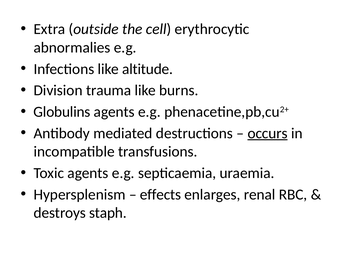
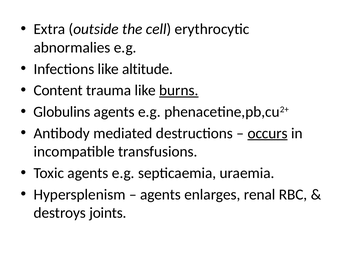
Division: Division -> Content (58, 90)
burns underline: none -> present (179, 90)
effects: effects -> agents (161, 194)
staph: staph -> joints (108, 213)
